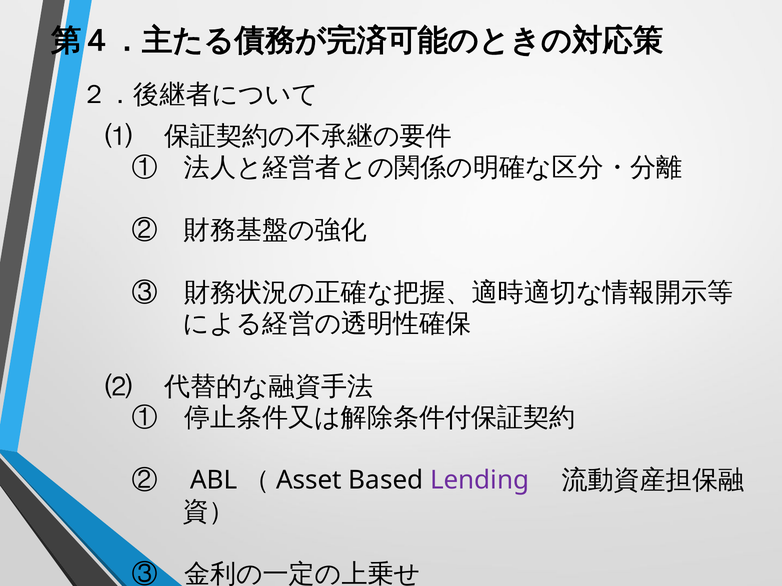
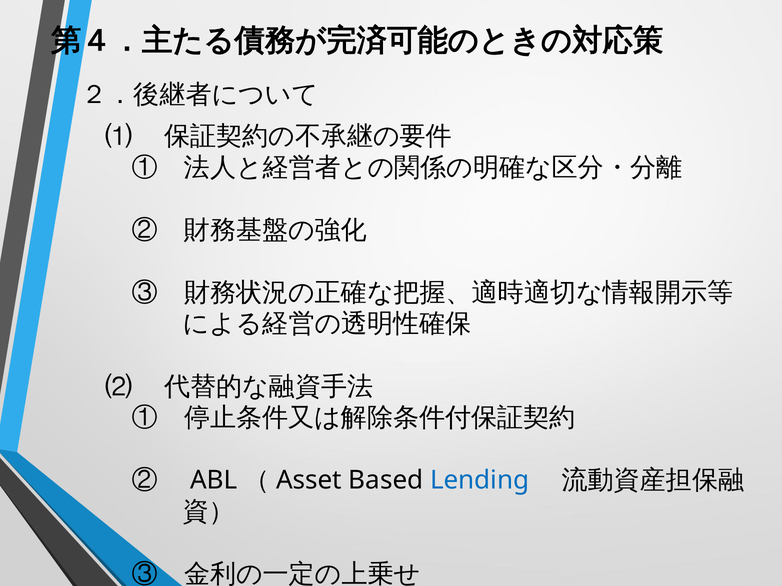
Lending colour: purple -> blue (480, 481)
